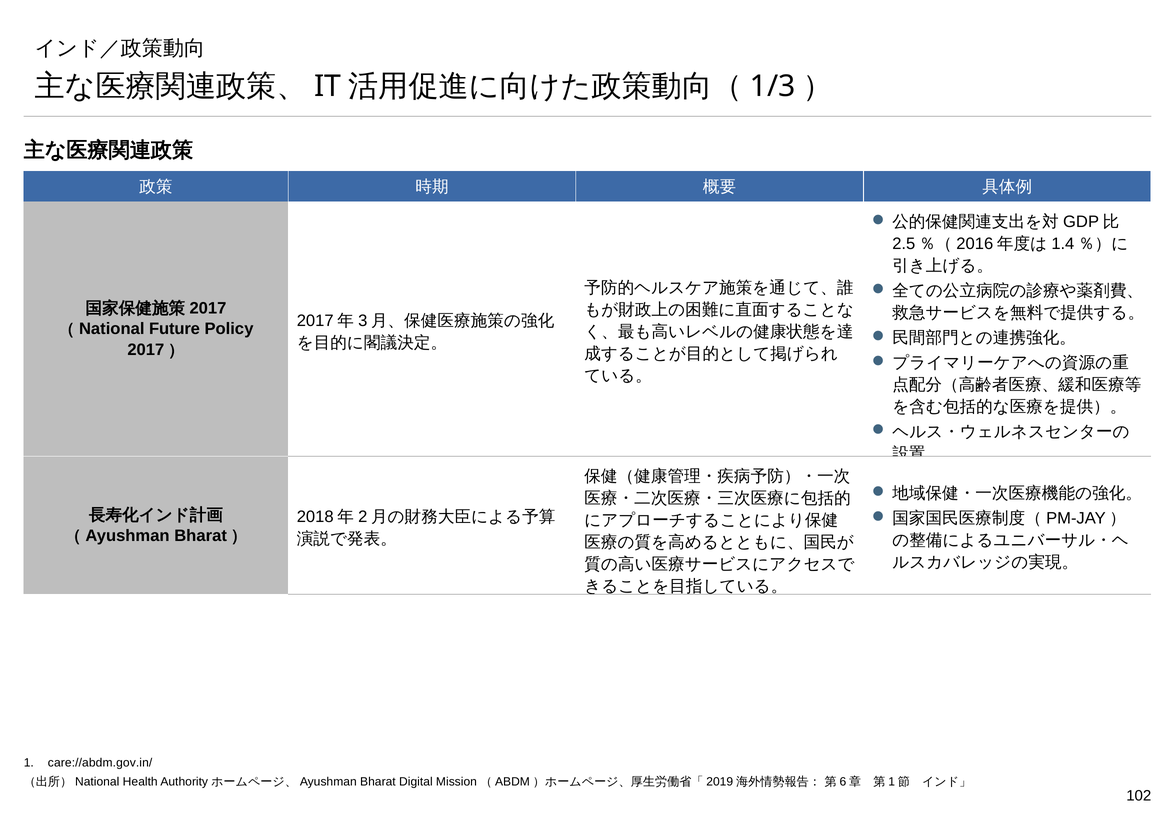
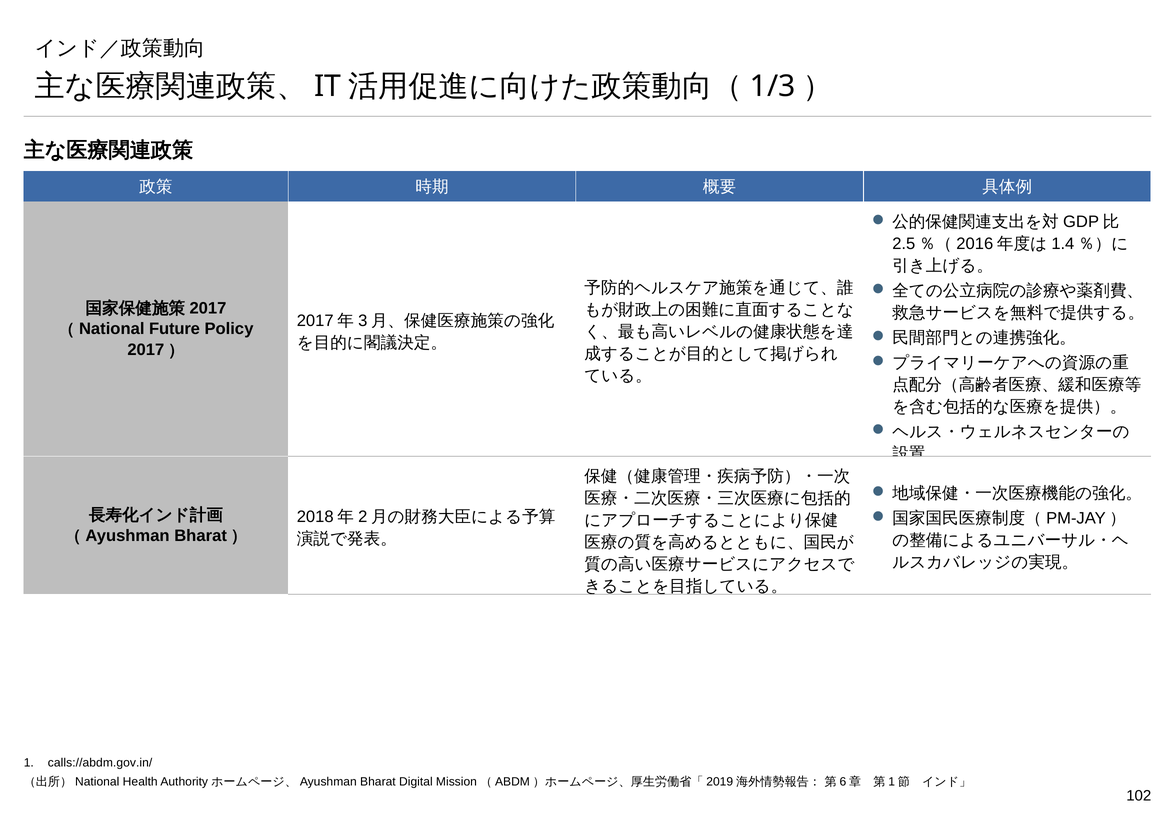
care://abdm.gov.in/: care://abdm.gov.in/ -> calls://abdm.gov.in/ (100, 763)
